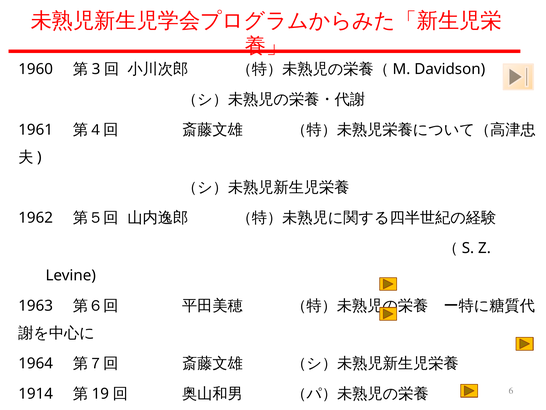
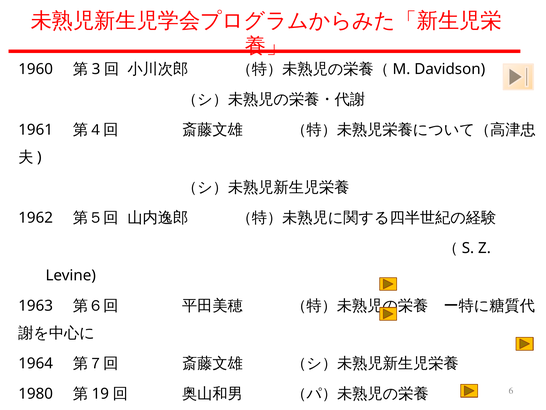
1914: 1914 -> 1980 (36, 393)
